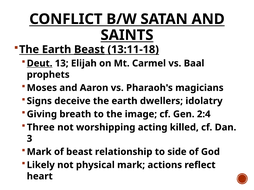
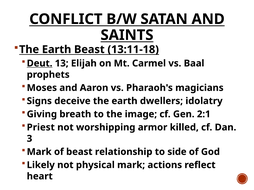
Beast underline: present -> none (89, 50)
2:4: 2:4 -> 2:1 (204, 114)
Three: Three -> Priest (41, 128)
acting: acting -> armor (153, 128)
